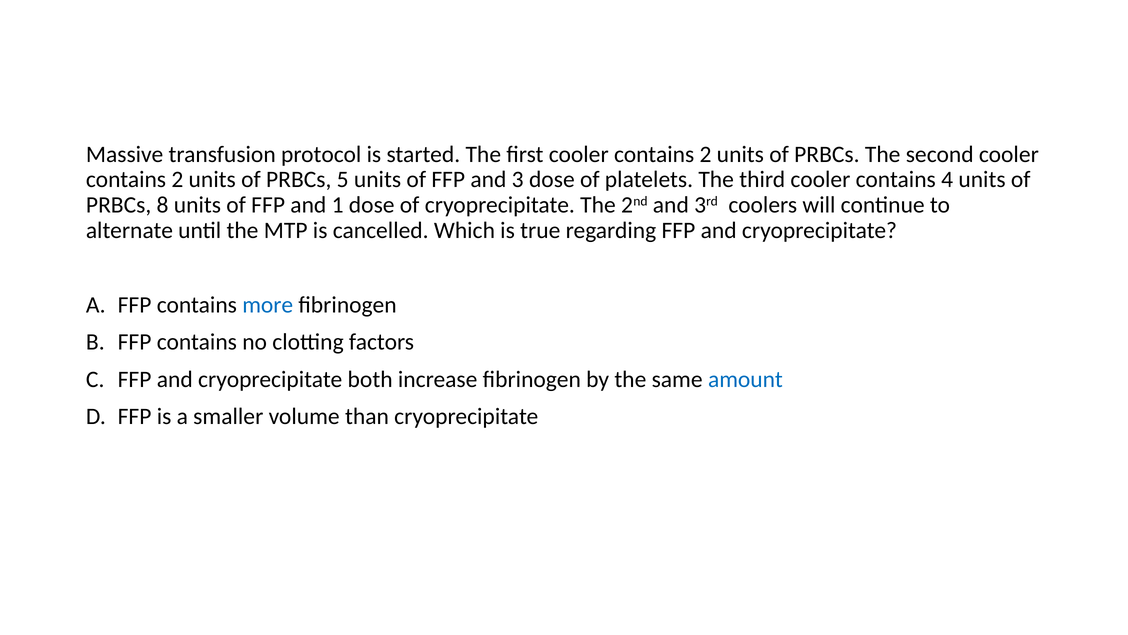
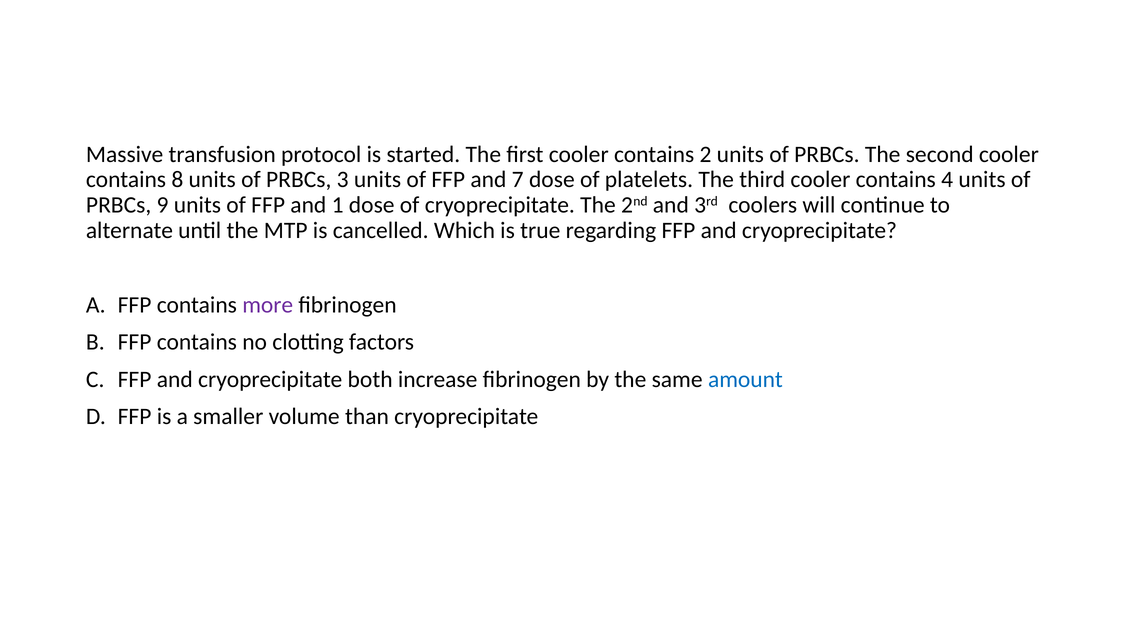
2: 2 -> 8 (177, 180)
5: 5 -> 3 (343, 180)
3: 3 -> 7 (518, 180)
8: 8 -> 9 (163, 205)
more colour: blue -> purple (268, 305)
